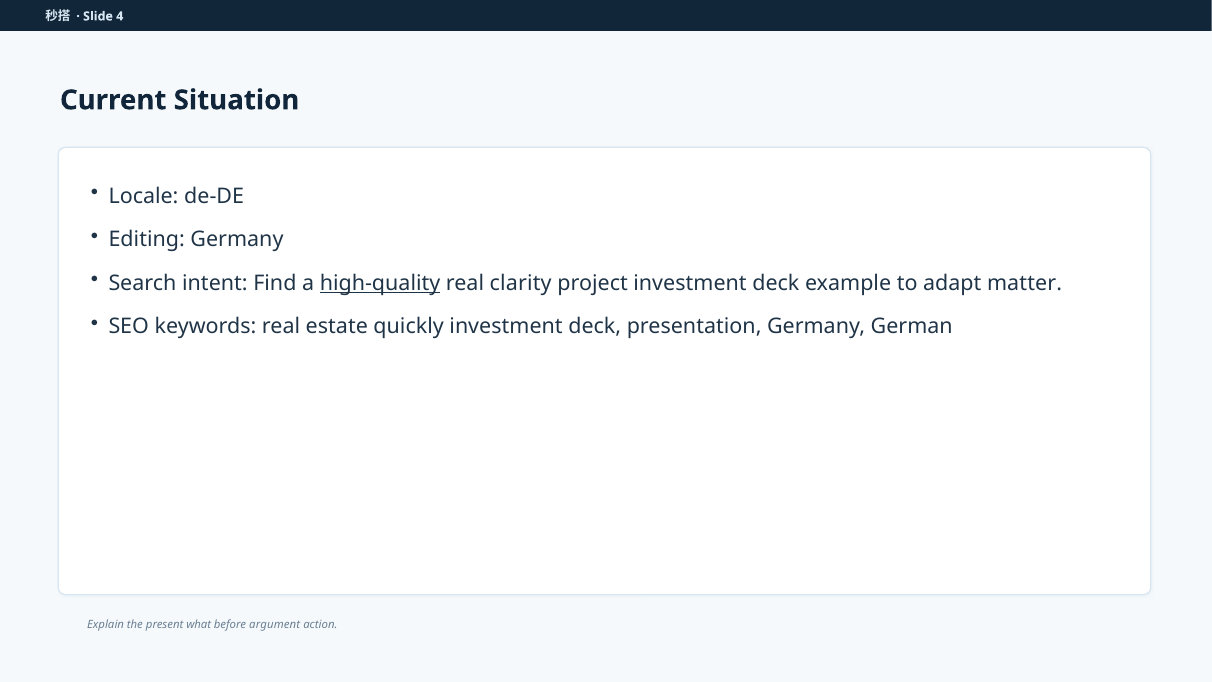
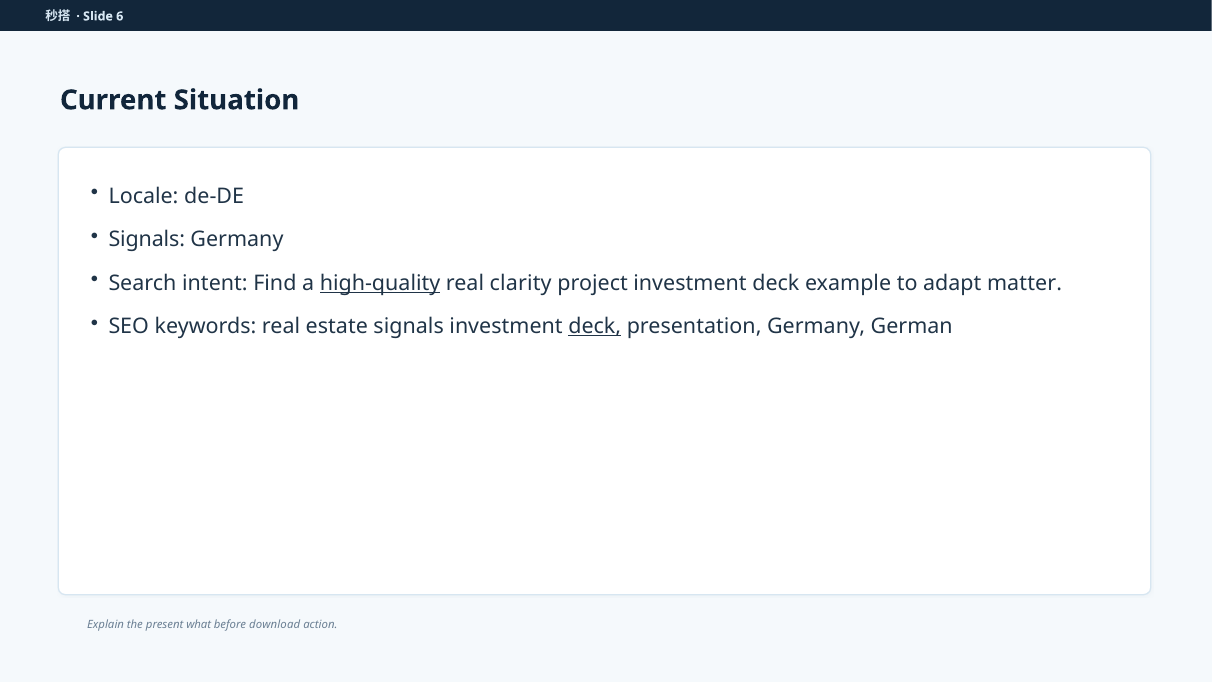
4: 4 -> 6 (120, 16)
Editing: Editing -> Signals (147, 240)
estate quickly: quickly -> signals (409, 326)
deck underline: none -> present (595, 326)
argument: argument -> download (275, 624)
